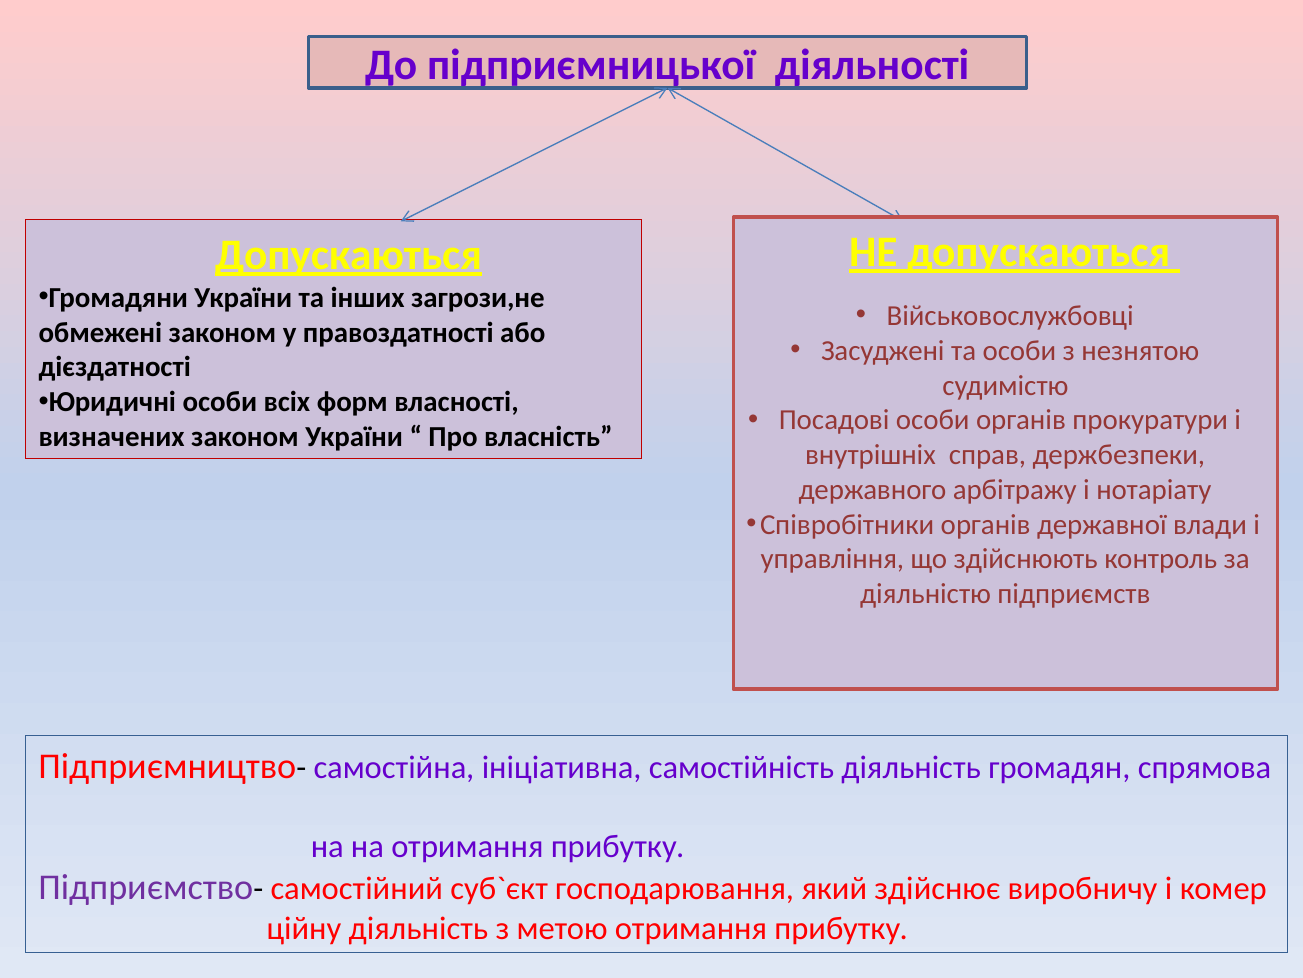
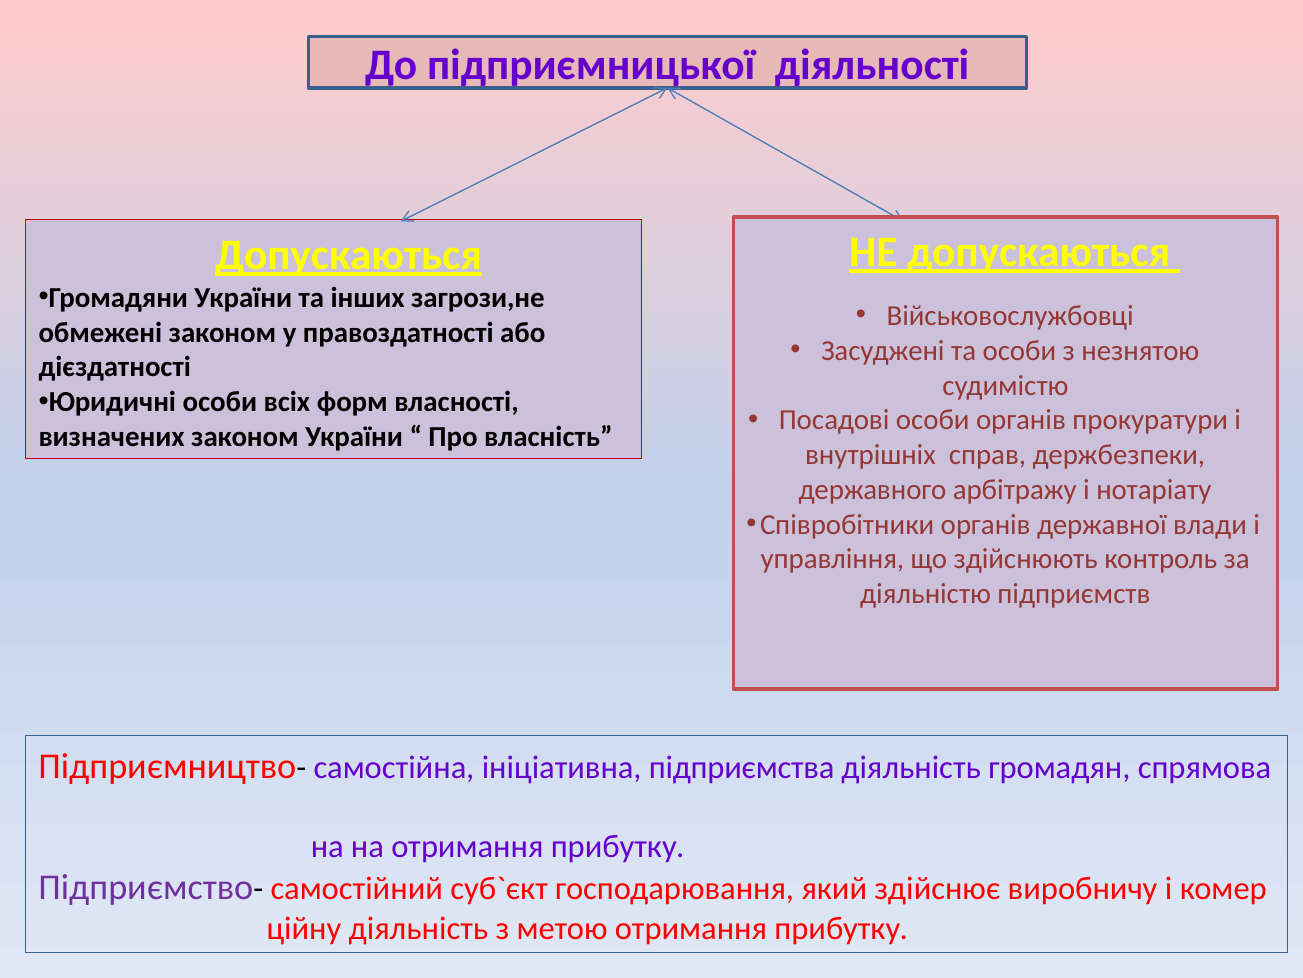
самостійність: самостійність -> підприємства (742, 767)
